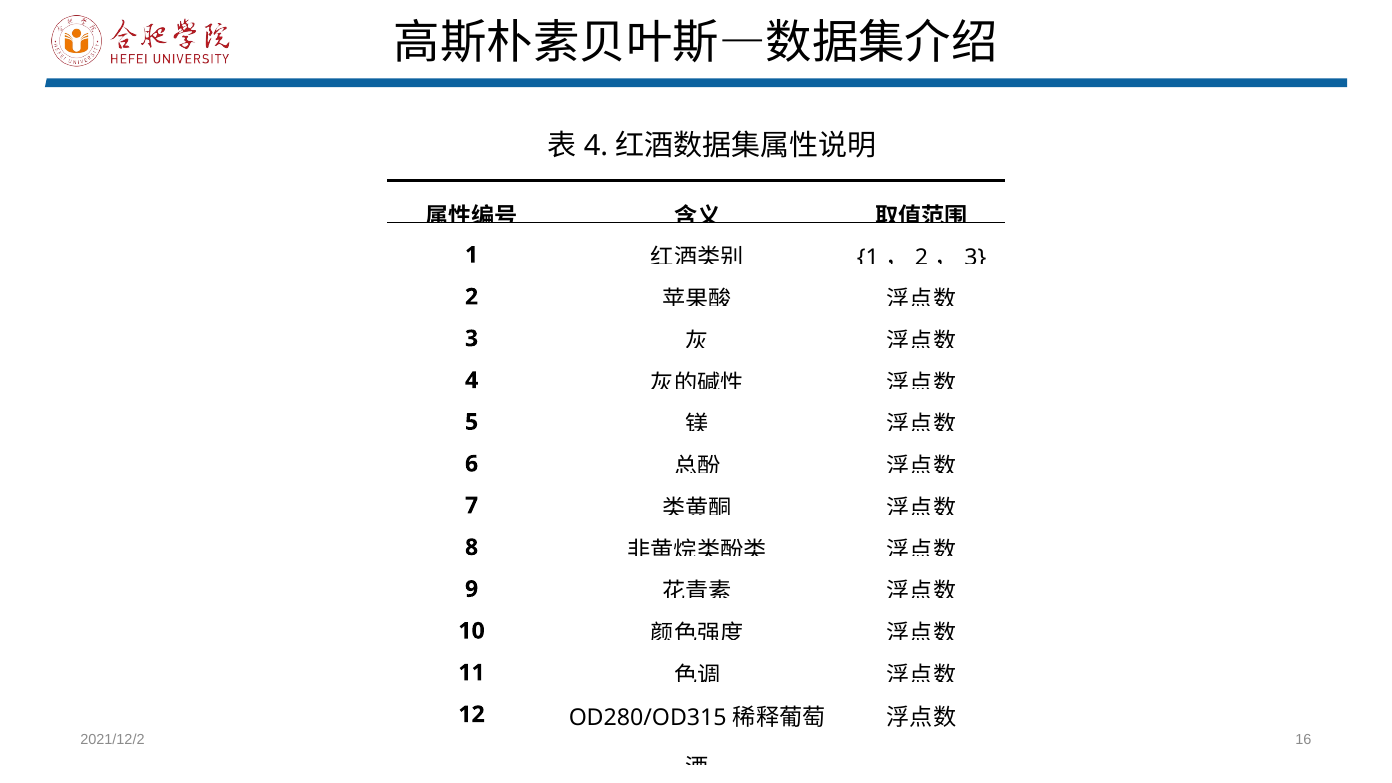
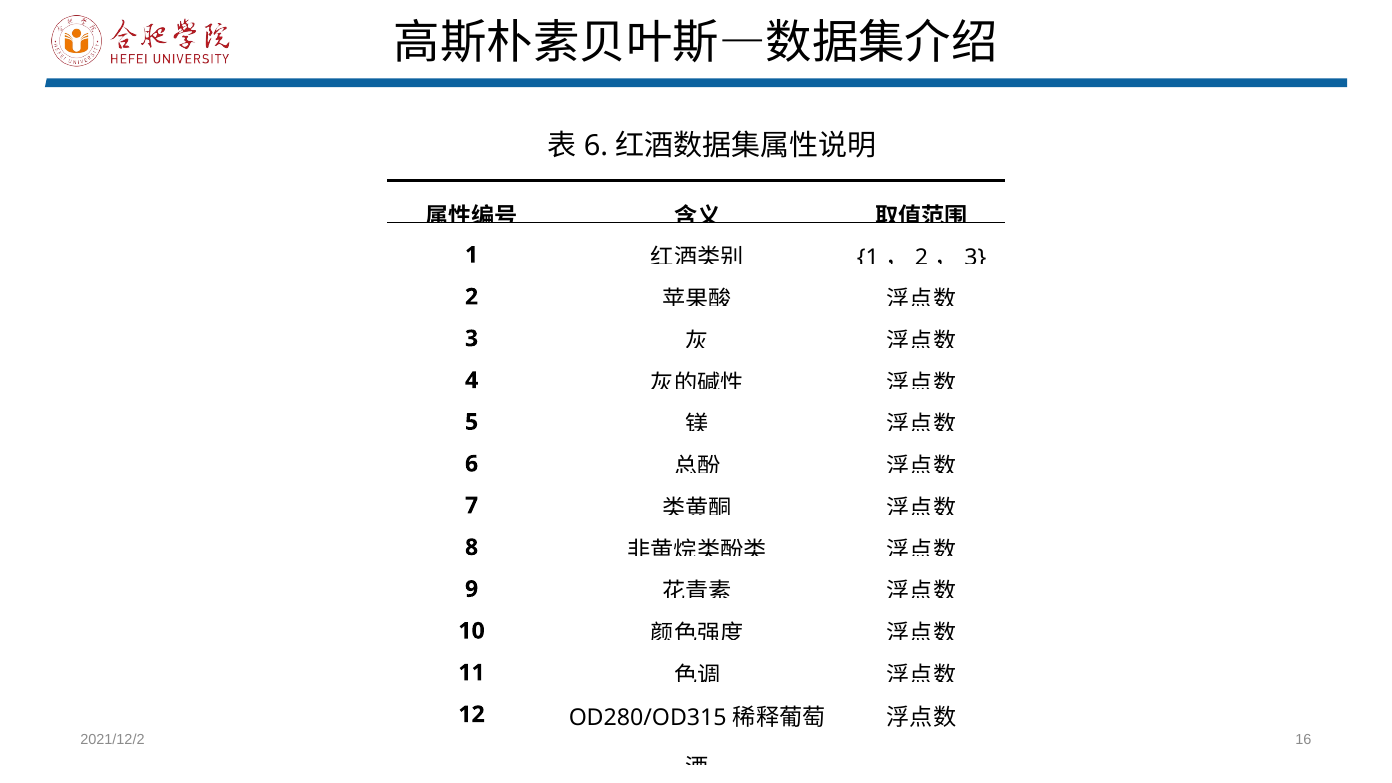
4: 4 -> 6 (596, 146)
